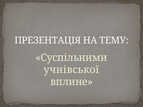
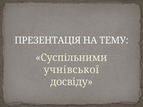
вплине: вплине -> досвіду (72, 82)
